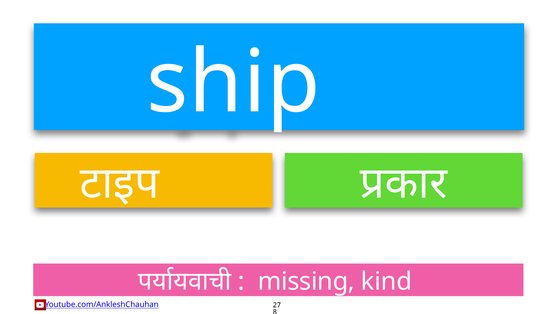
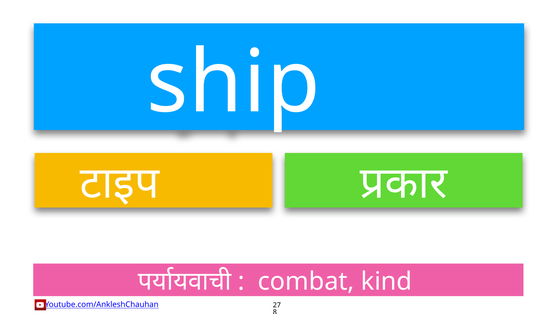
missing: missing -> combat (306, 281)
